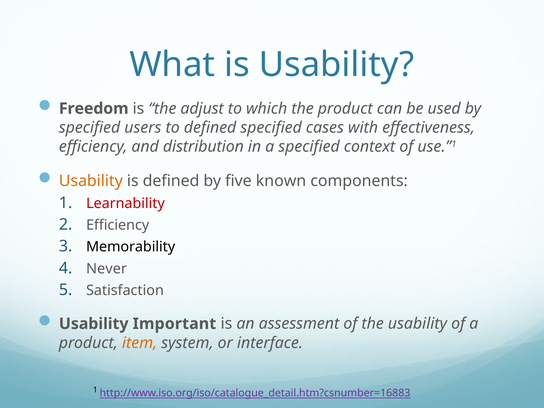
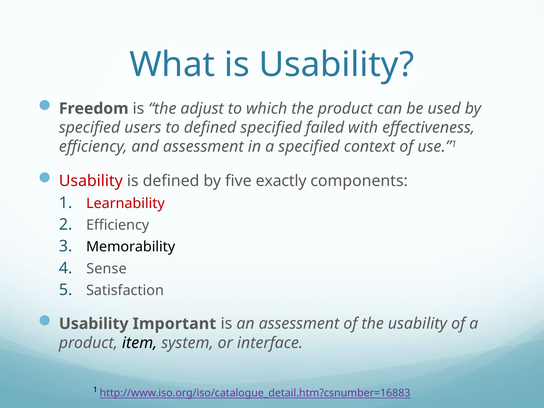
cases: cases -> failed (325, 128)
and distribution: distribution -> assessment (203, 147)
Usability colour: orange -> red (91, 181)
known: known -> exactly (281, 181)
Never: Never -> Sense (106, 269)
item colour: orange -> black (140, 343)
